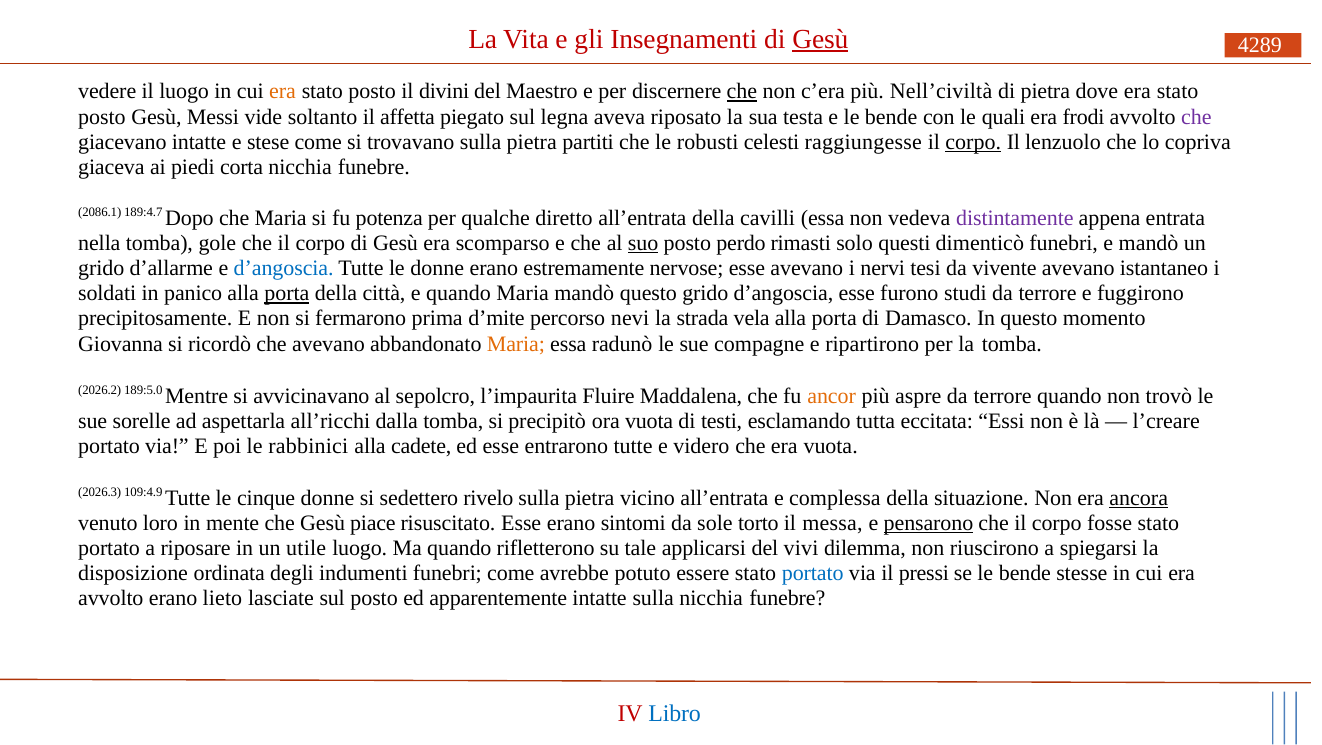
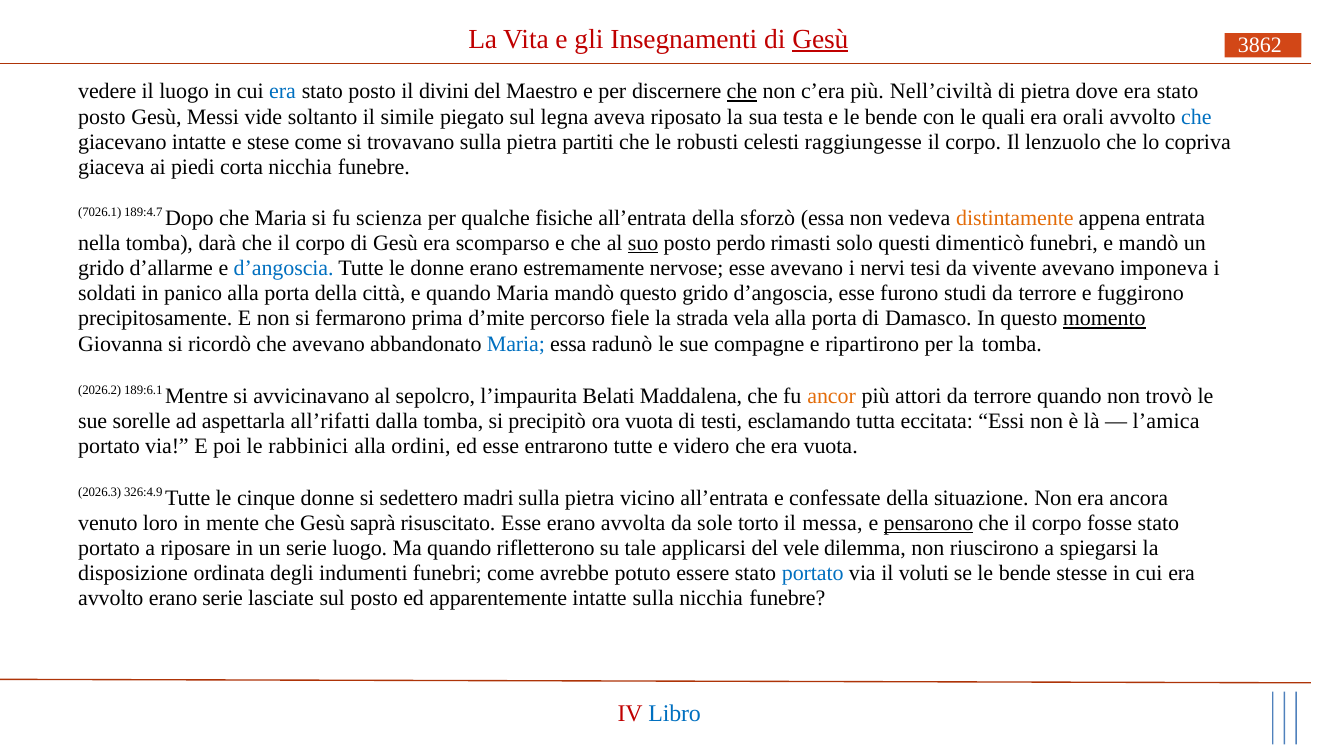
4289: 4289 -> 3862 (1260, 46)
era colour: orange -> blue (283, 91)
affetta: affetta -> simile (407, 117)
frodi: frodi -> orali (1083, 117)
che colour: purple -> blue (1196, 117)
corpo underline: present -> none (973, 142)
2086.1: 2086.1 -> 7026.1 (100, 213)
potenza: potenza -> scienza (389, 218)
diretto: diretto -> fisiche (564, 218)
cavilli: cavilli -> sforzò (768, 218)
distintamente colour: purple -> orange (1015, 218)
gole: gole -> darà (217, 243)
istantaneo: istantaneo -> imponeva (1164, 268)
porta underline: present -> none (287, 293)
nevi: nevi -> fiele (630, 318)
momento underline: none -> present (1104, 318)
Maria colour: orange -> blue (516, 344)
189:5.0: 189:5.0 -> 189:6.1 (143, 390)
Fluire: Fluire -> Belati (609, 396)
aspre: aspre -> attori (918, 396)
all’ricchi: all’ricchi -> all’rifatti (330, 421)
l’creare: l’creare -> l’amica (1166, 421)
cadete: cadete -> ordini (421, 446)
109:4.9: 109:4.9 -> 326:4.9 (143, 492)
rivelo: rivelo -> madri (488, 498)
complessa: complessa -> confessate (835, 498)
ancora underline: present -> none (1139, 498)
piace: piace -> saprà (373, 523)
sintomi: sintomi -> avvolta (633, 523)
un utile: utile -> serie (306, 548)
vivi: vivi -> vele (801, 548)
pressi: pressi -> voluti (924, 573)
erano lieto: lieto -> serie (223, 598)
